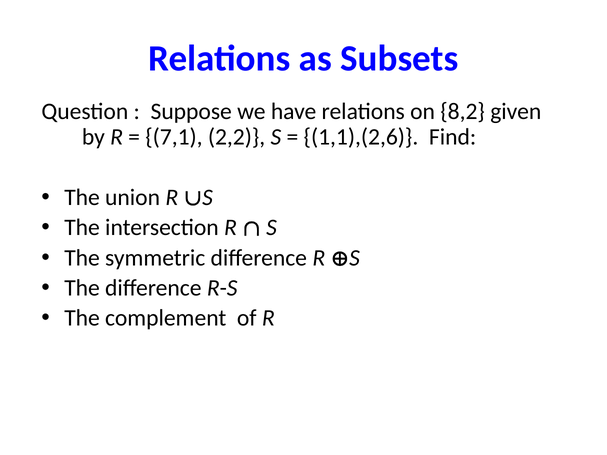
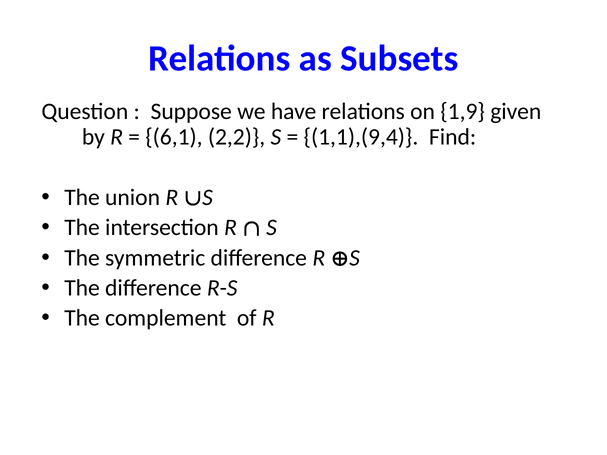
8,2: 8,2 -> 1,9 (463, 112)
7,1: 7,1 -> 6,1 (174, 137)
1,1),(2,6: 1,1),(2,6 -> 1,1),(9,4 (361, 137)
